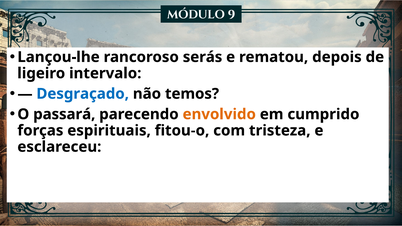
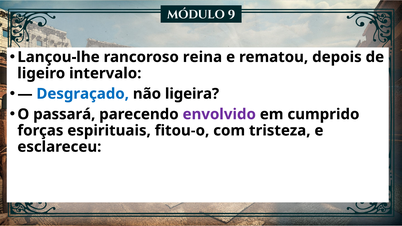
serás: serás -> reina (202, 57)
temos: temos -> ligeira (192, 94)
envolvido colour: orange -> purple (219, 114)
